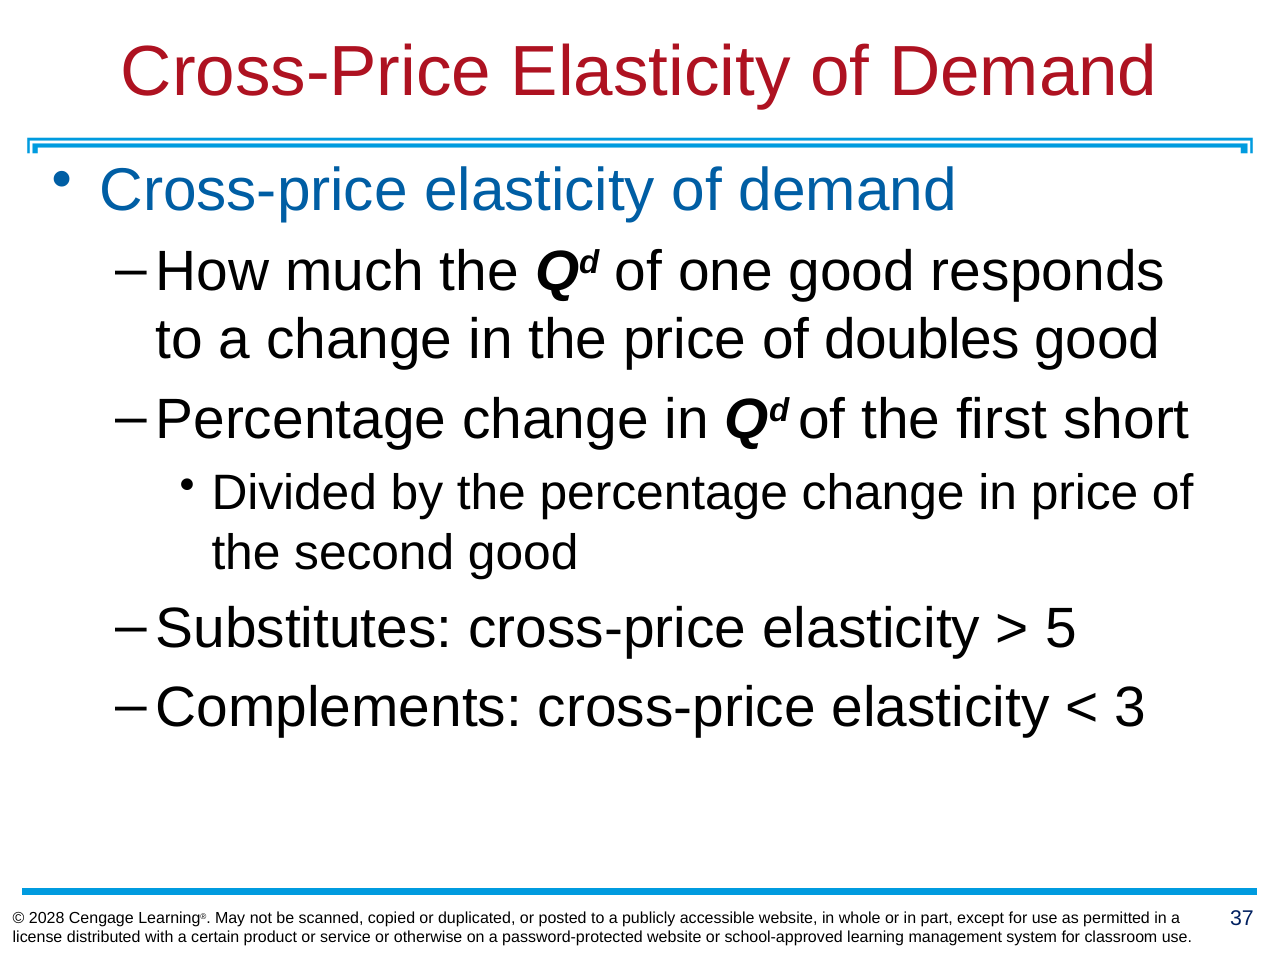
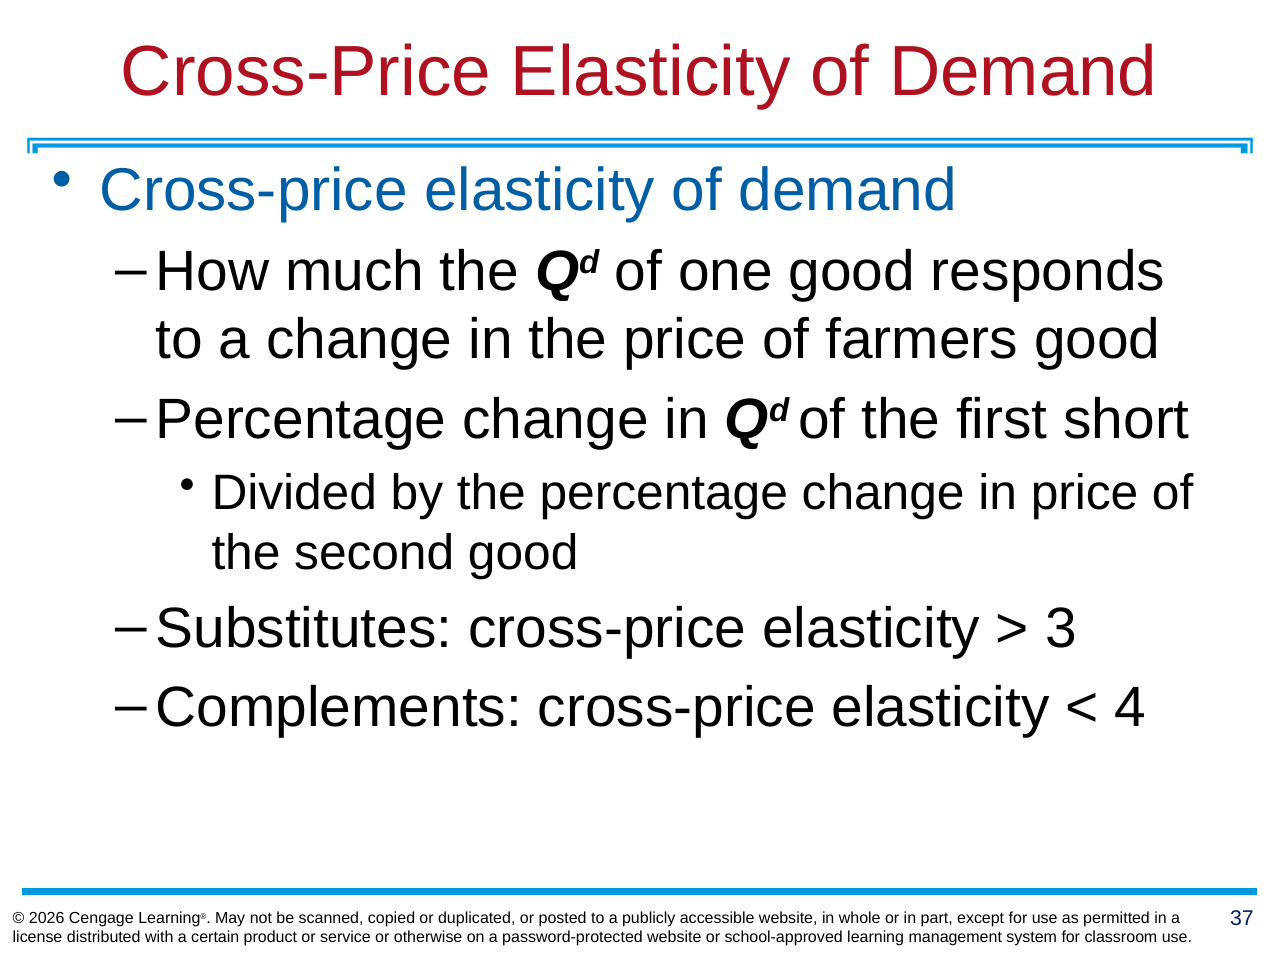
doubles: doubles -> farmers (922, 340)
5: 5 -> 3 (1061, 629)
3: 3 -> 4 (1130, 708)
2028: 2028 -> 2026 (47, 919)
